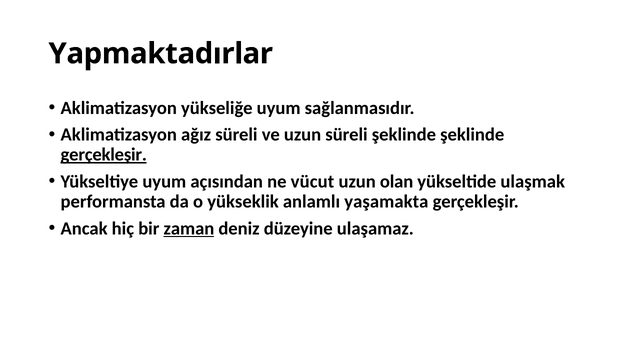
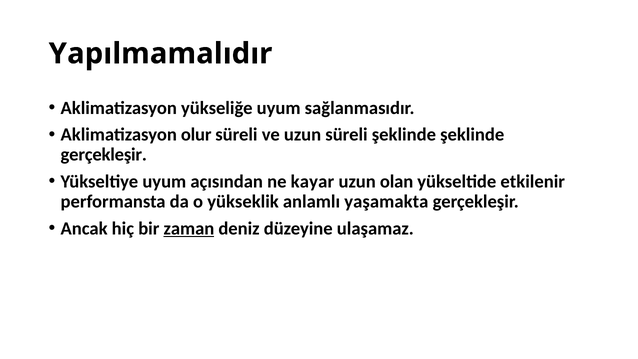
Yapmaktadırlar: Yapmaktadırlar -> Yapılmamalıdır (160, 54)
ağız: ağız -> olur (196, 135)
gerçekleşir underline: present -> none (104, 155)
vücut: vücut -> kayar (312, 181)
ulaşmak: ulaşmak -> etkilenir (533, 181)
